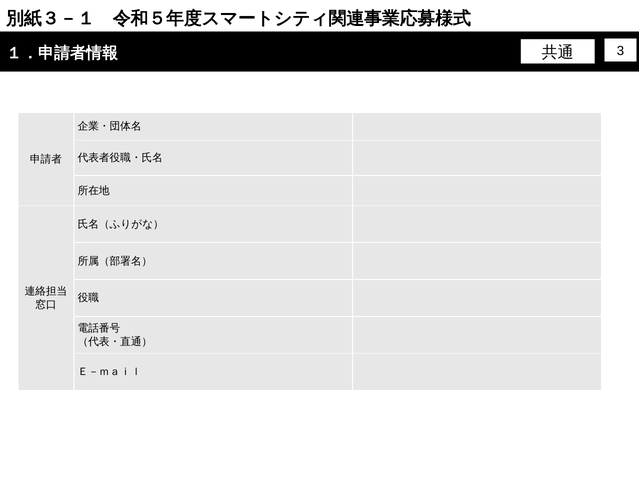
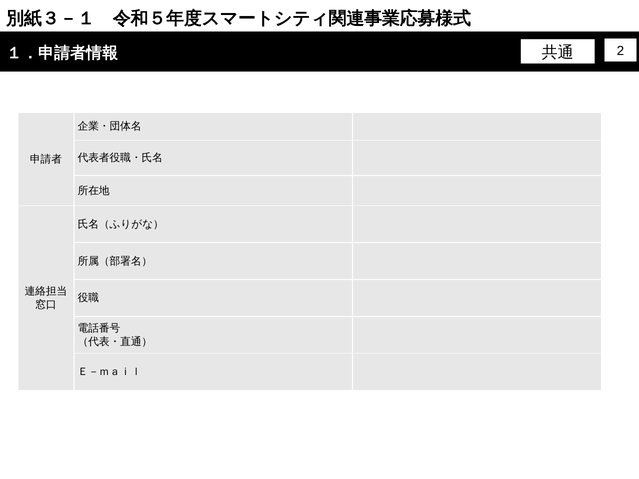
3: 3 -> 2 (620, 51)
